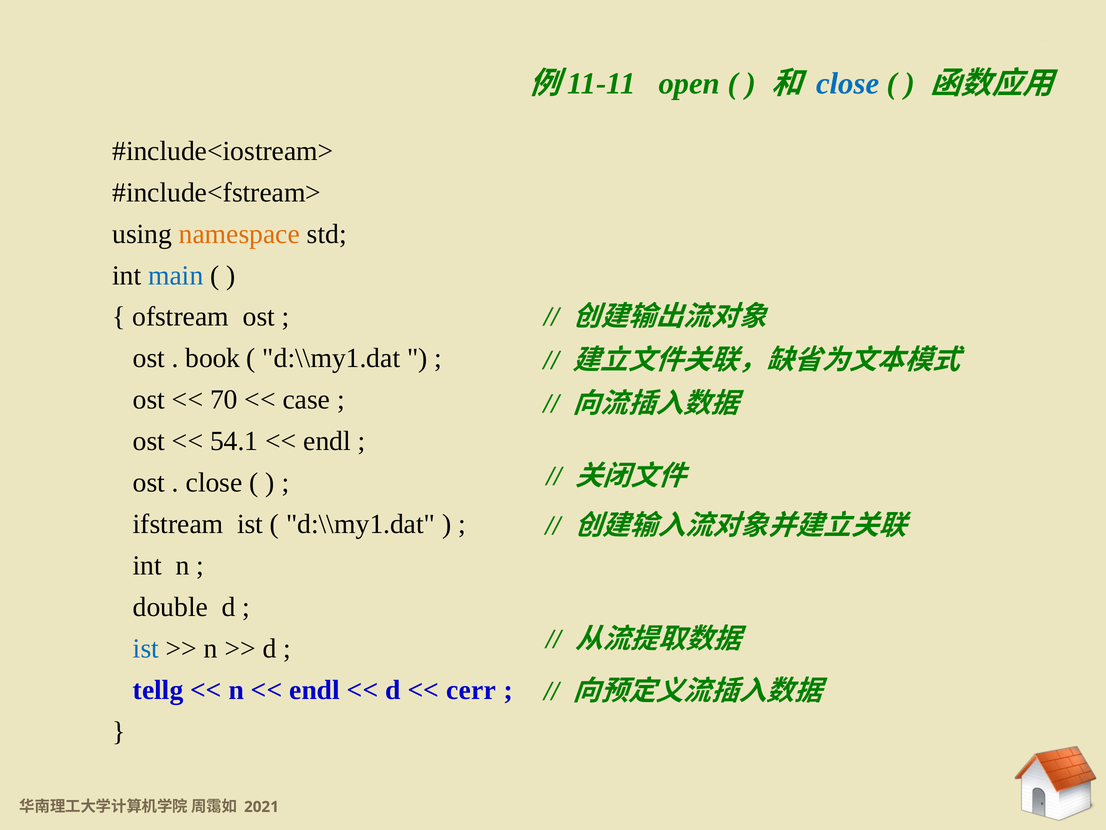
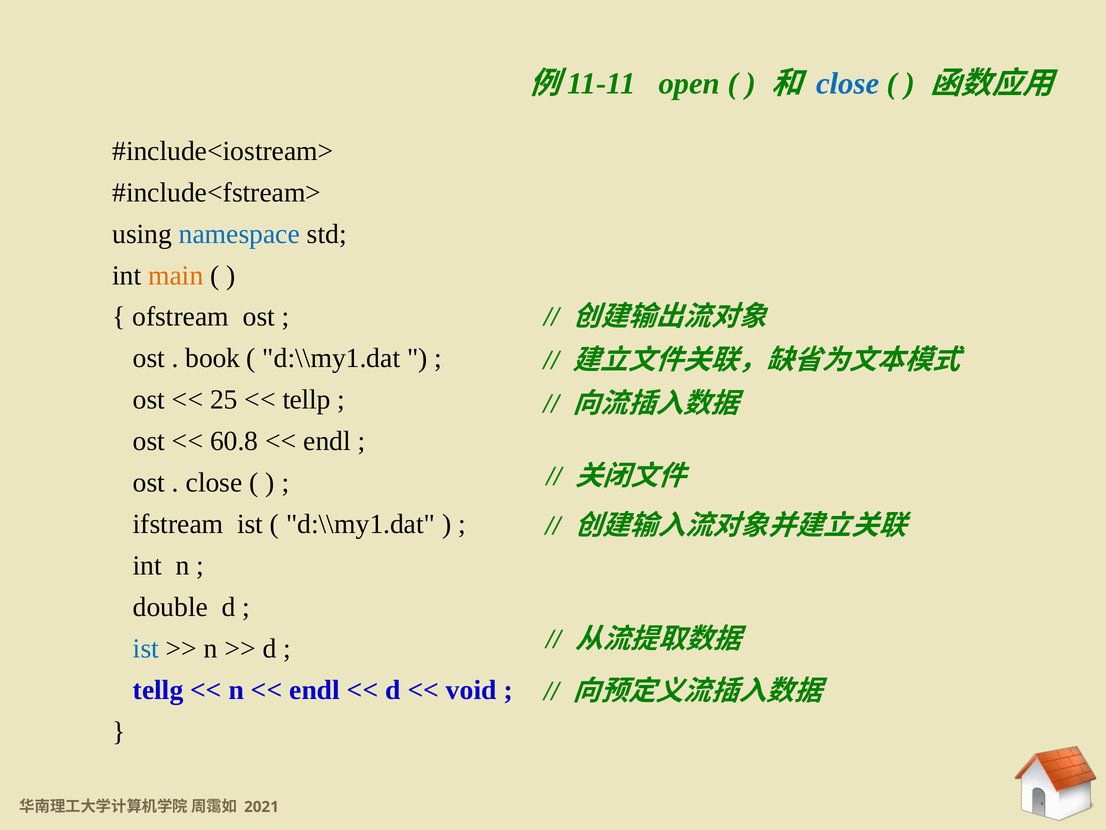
namespace colour: orange -> blue (239, 234)
main colour: blue -> orange (176, 275)
70: 70 -> 25 (224, 400)
case: case -> tellp (307, 400)
54.1: 54.1 -> 60.8 (234, 441)
cerr: cerr -> void (471, 690)
